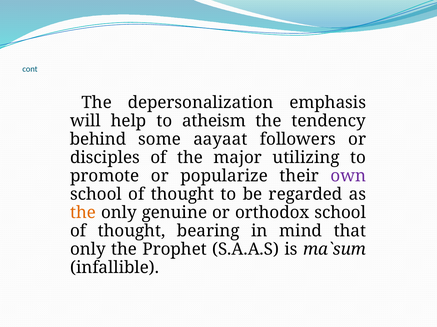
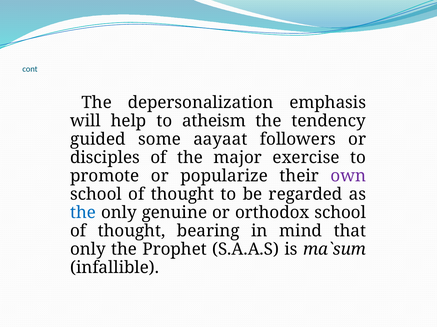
behind: behind -> guided (98, 140)
utilizing: utilizing -> exercise (306, 158)
the colour: orange -> blue (83, 213)
